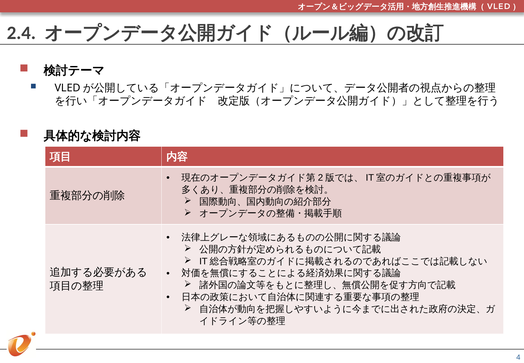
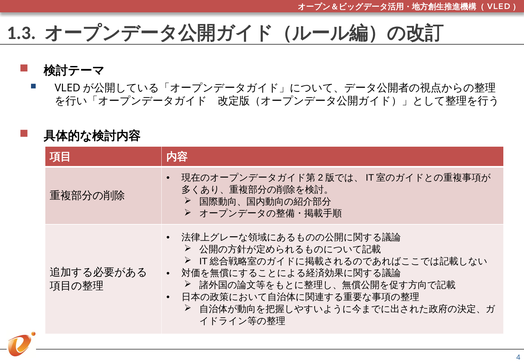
2.4: 2.4 -> 1.3 (21, 33)
